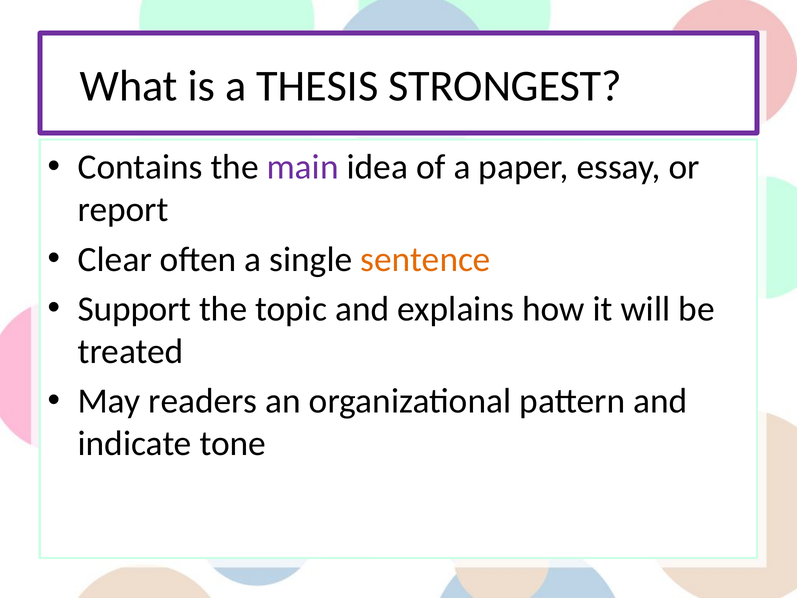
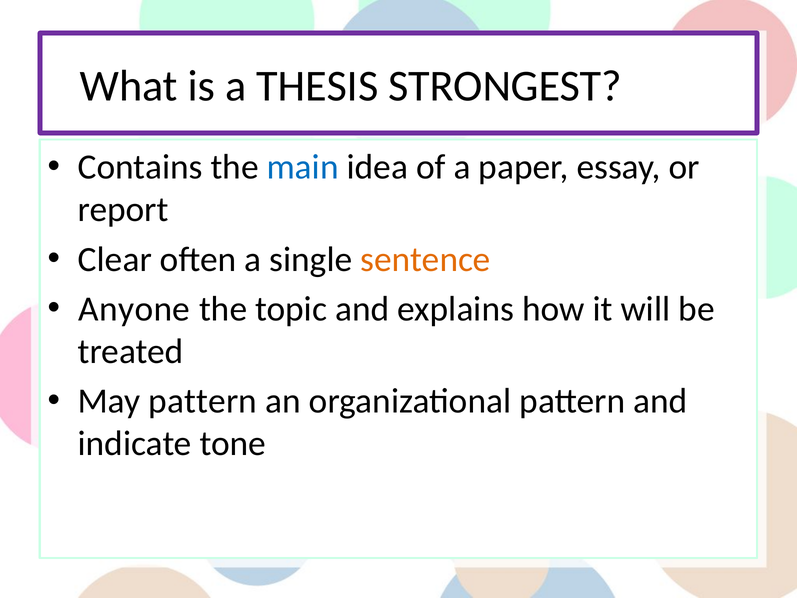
main colour: purple -> blue (303, 167)
Support: Support -> Anyone (134, 309)
May readers: readers -> pattern (203, 401)
